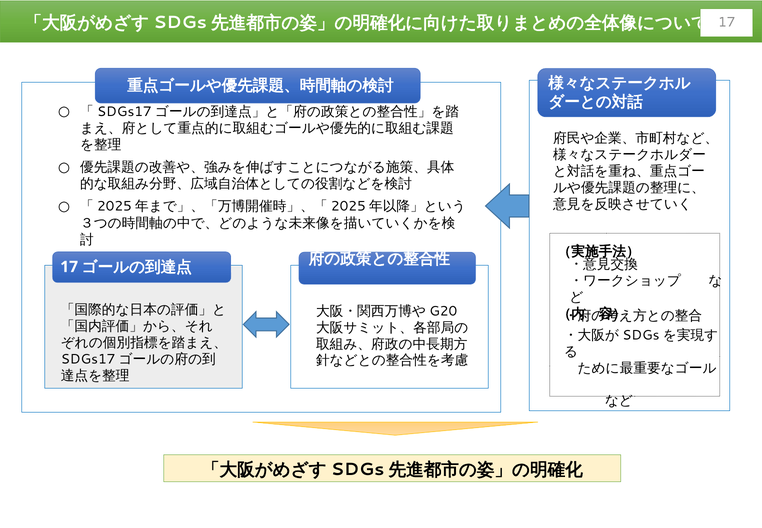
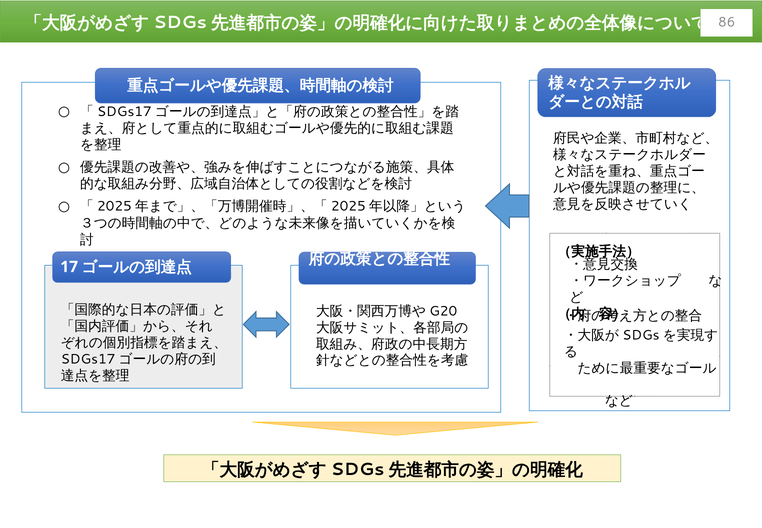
17: 17 -> 86 (727, 22)
